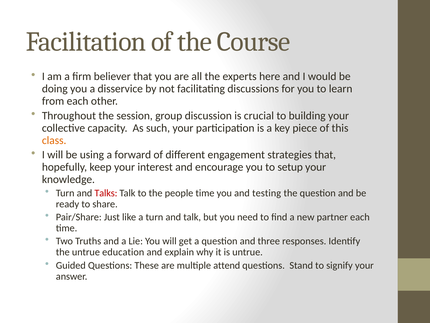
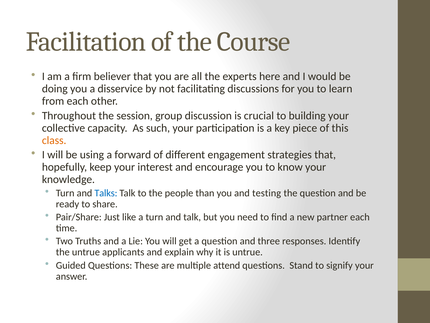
setup: setup -> know (290, 167)
Talks colour: red -> blue (106, 193)
people time: time -> than (205, 193)
education: education -> applicants (123, 252)
